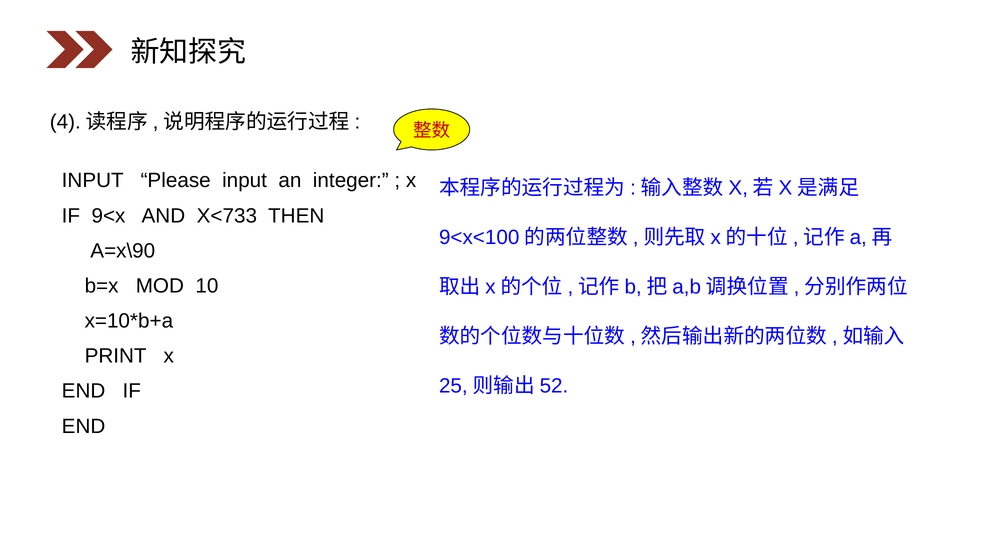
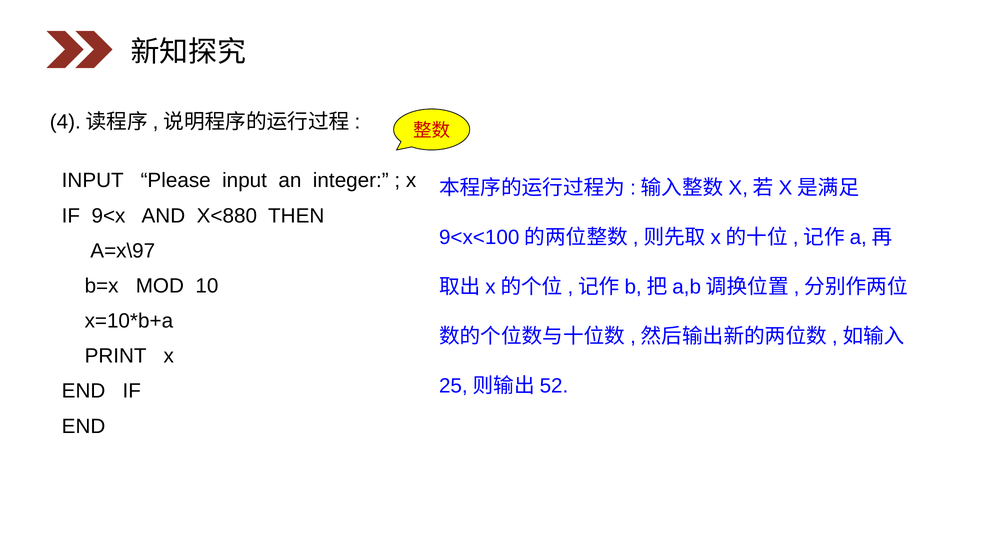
X<733: X<733 -> X<880 (227, 216)
A=x\90: A=x\90 -> A=x\97 (123, 251)
